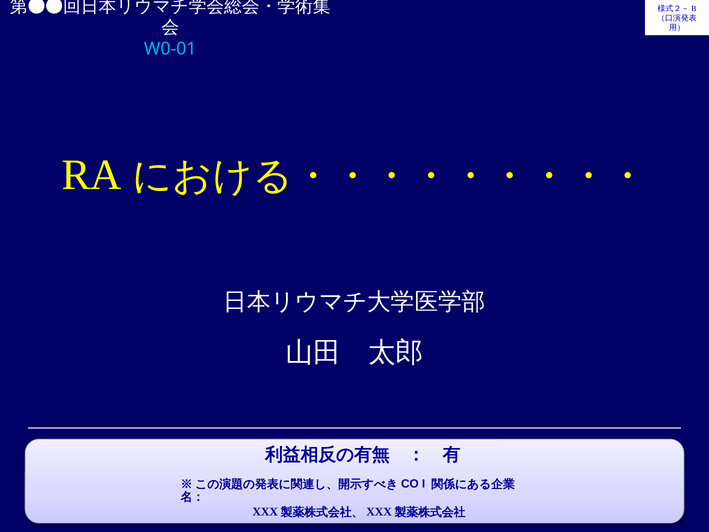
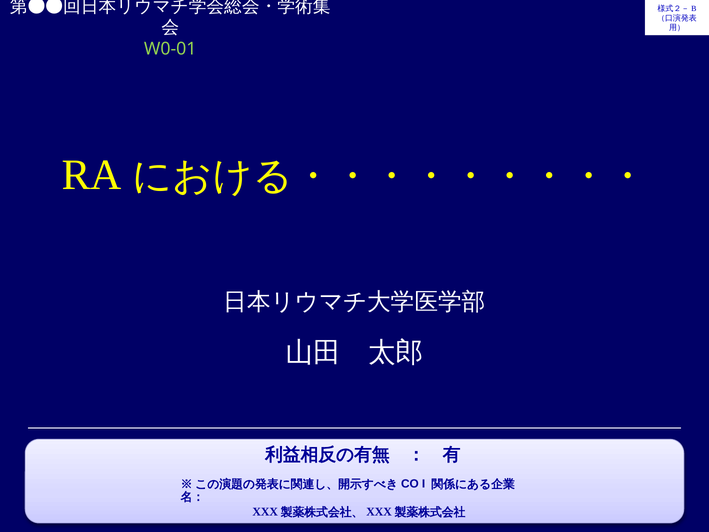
W0-01 colour: light blue -> light green (170, 49)
